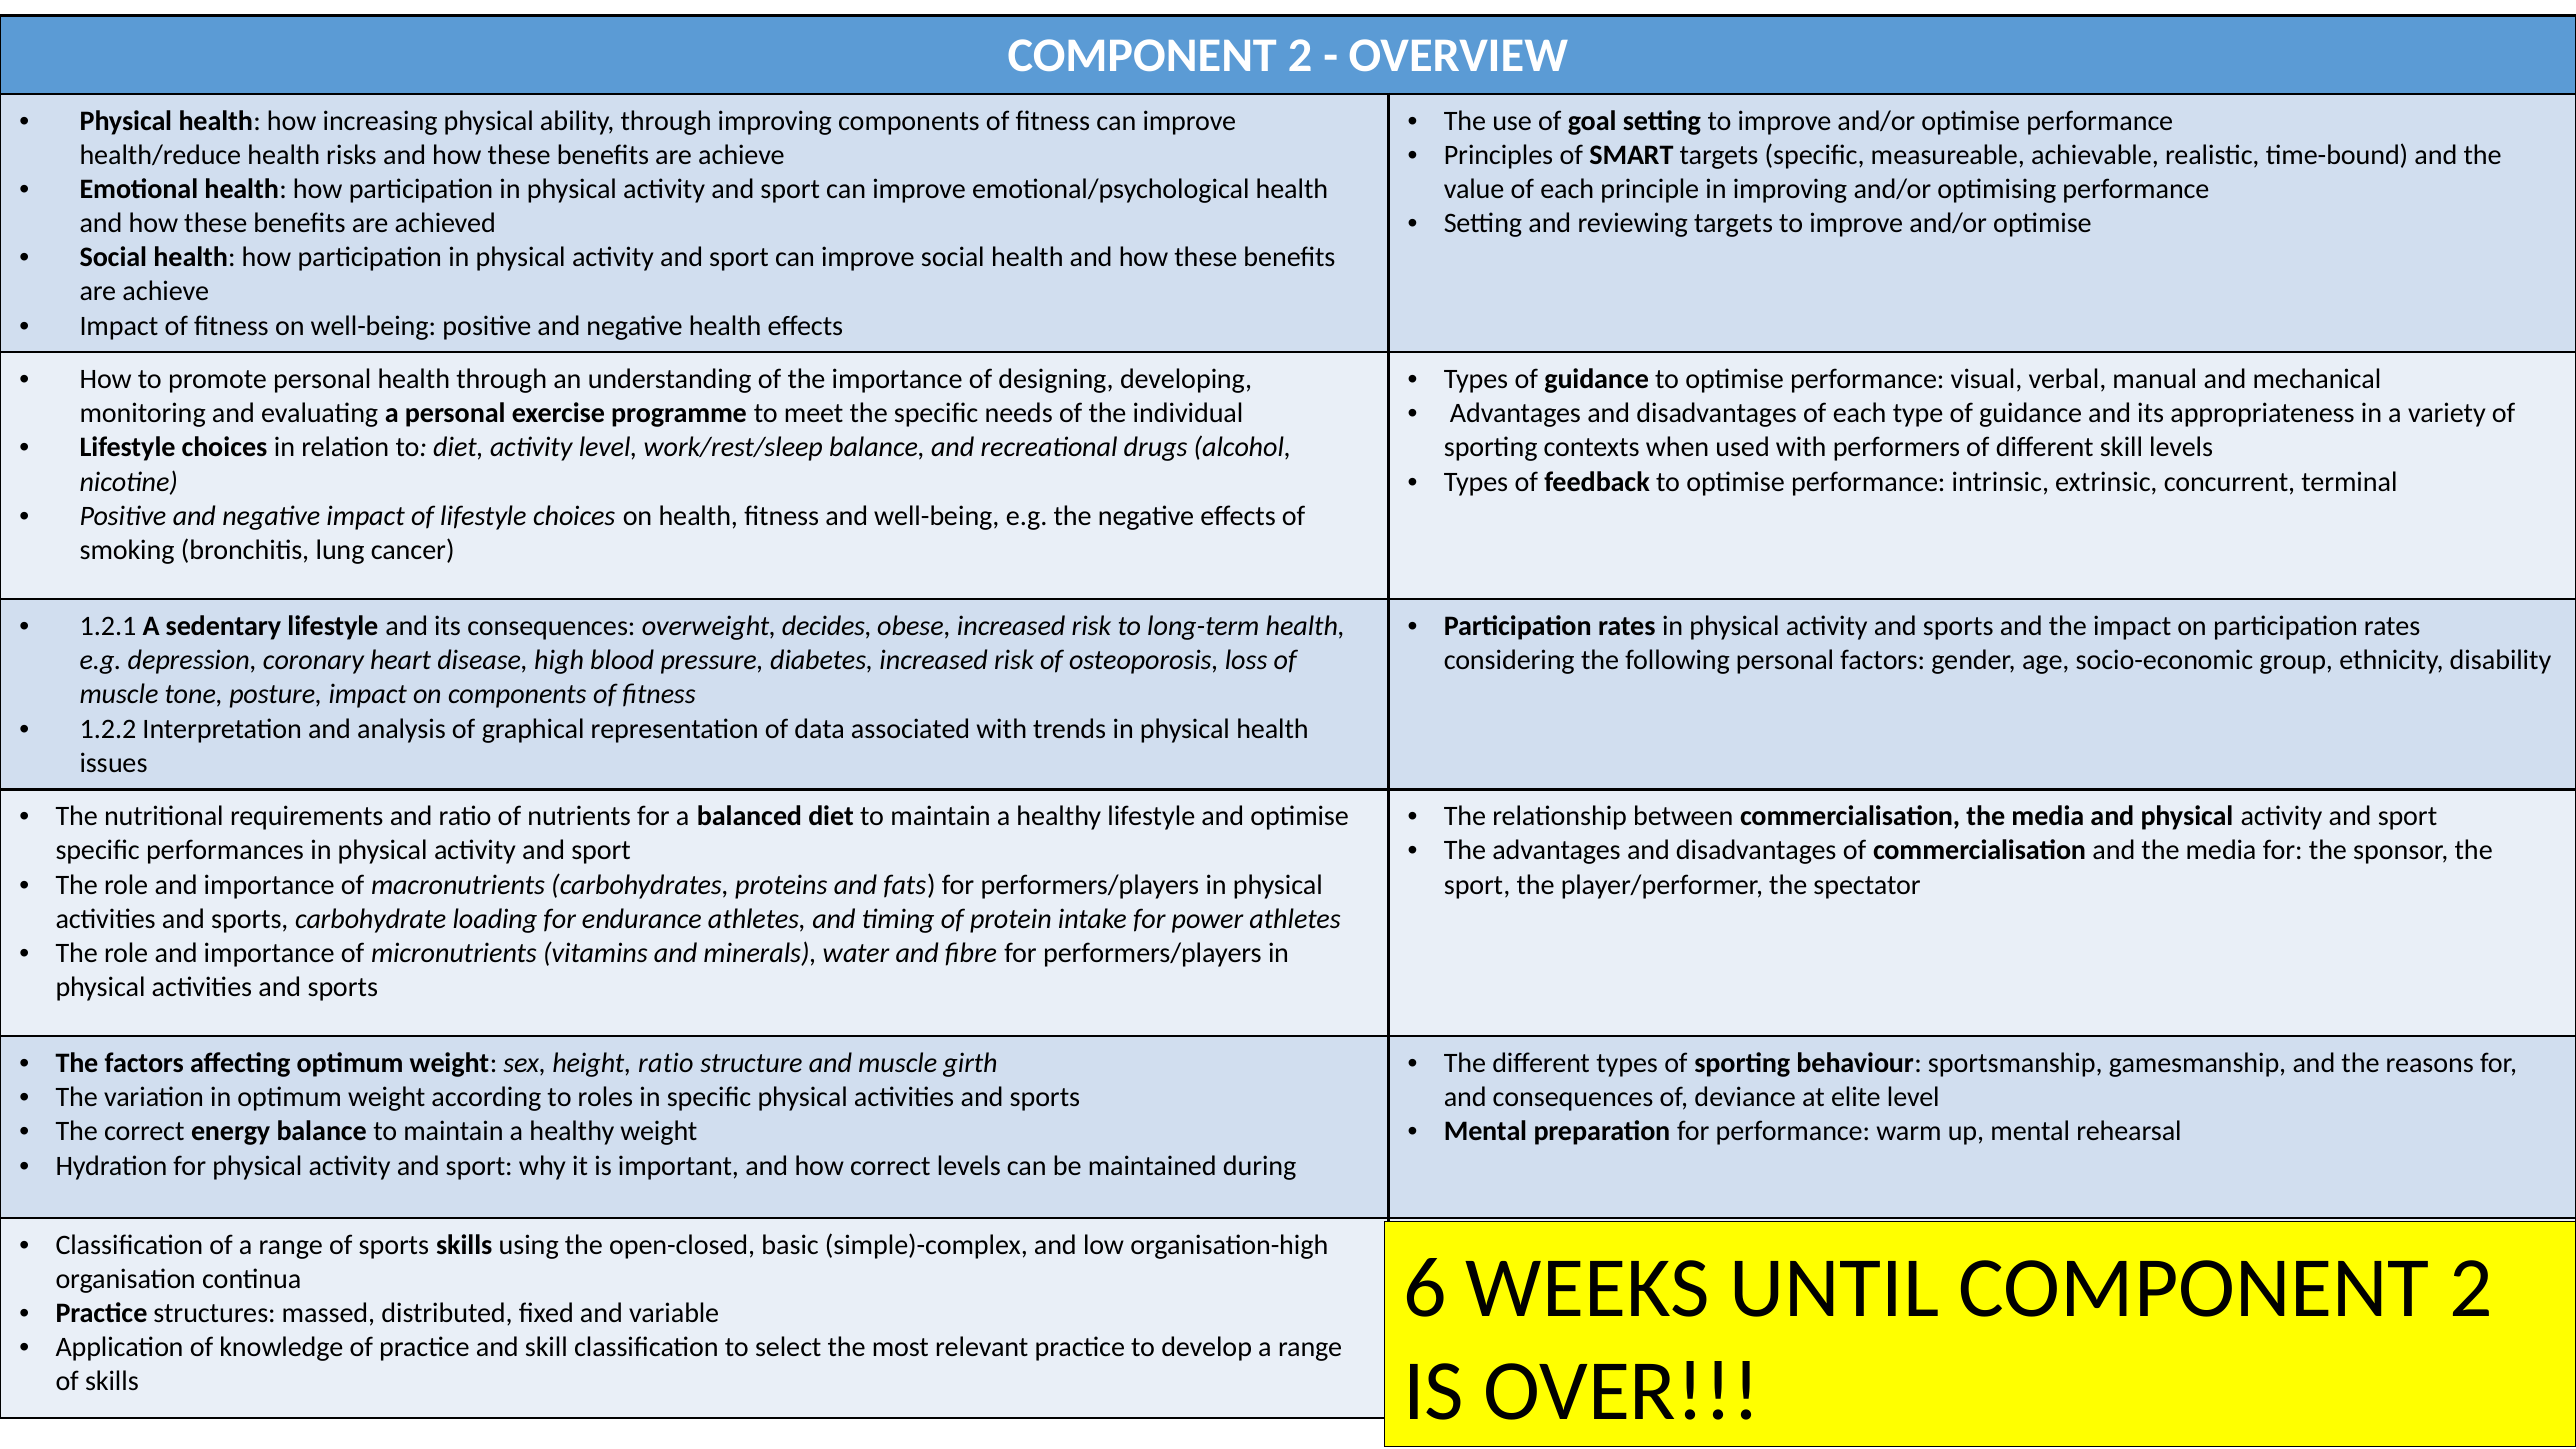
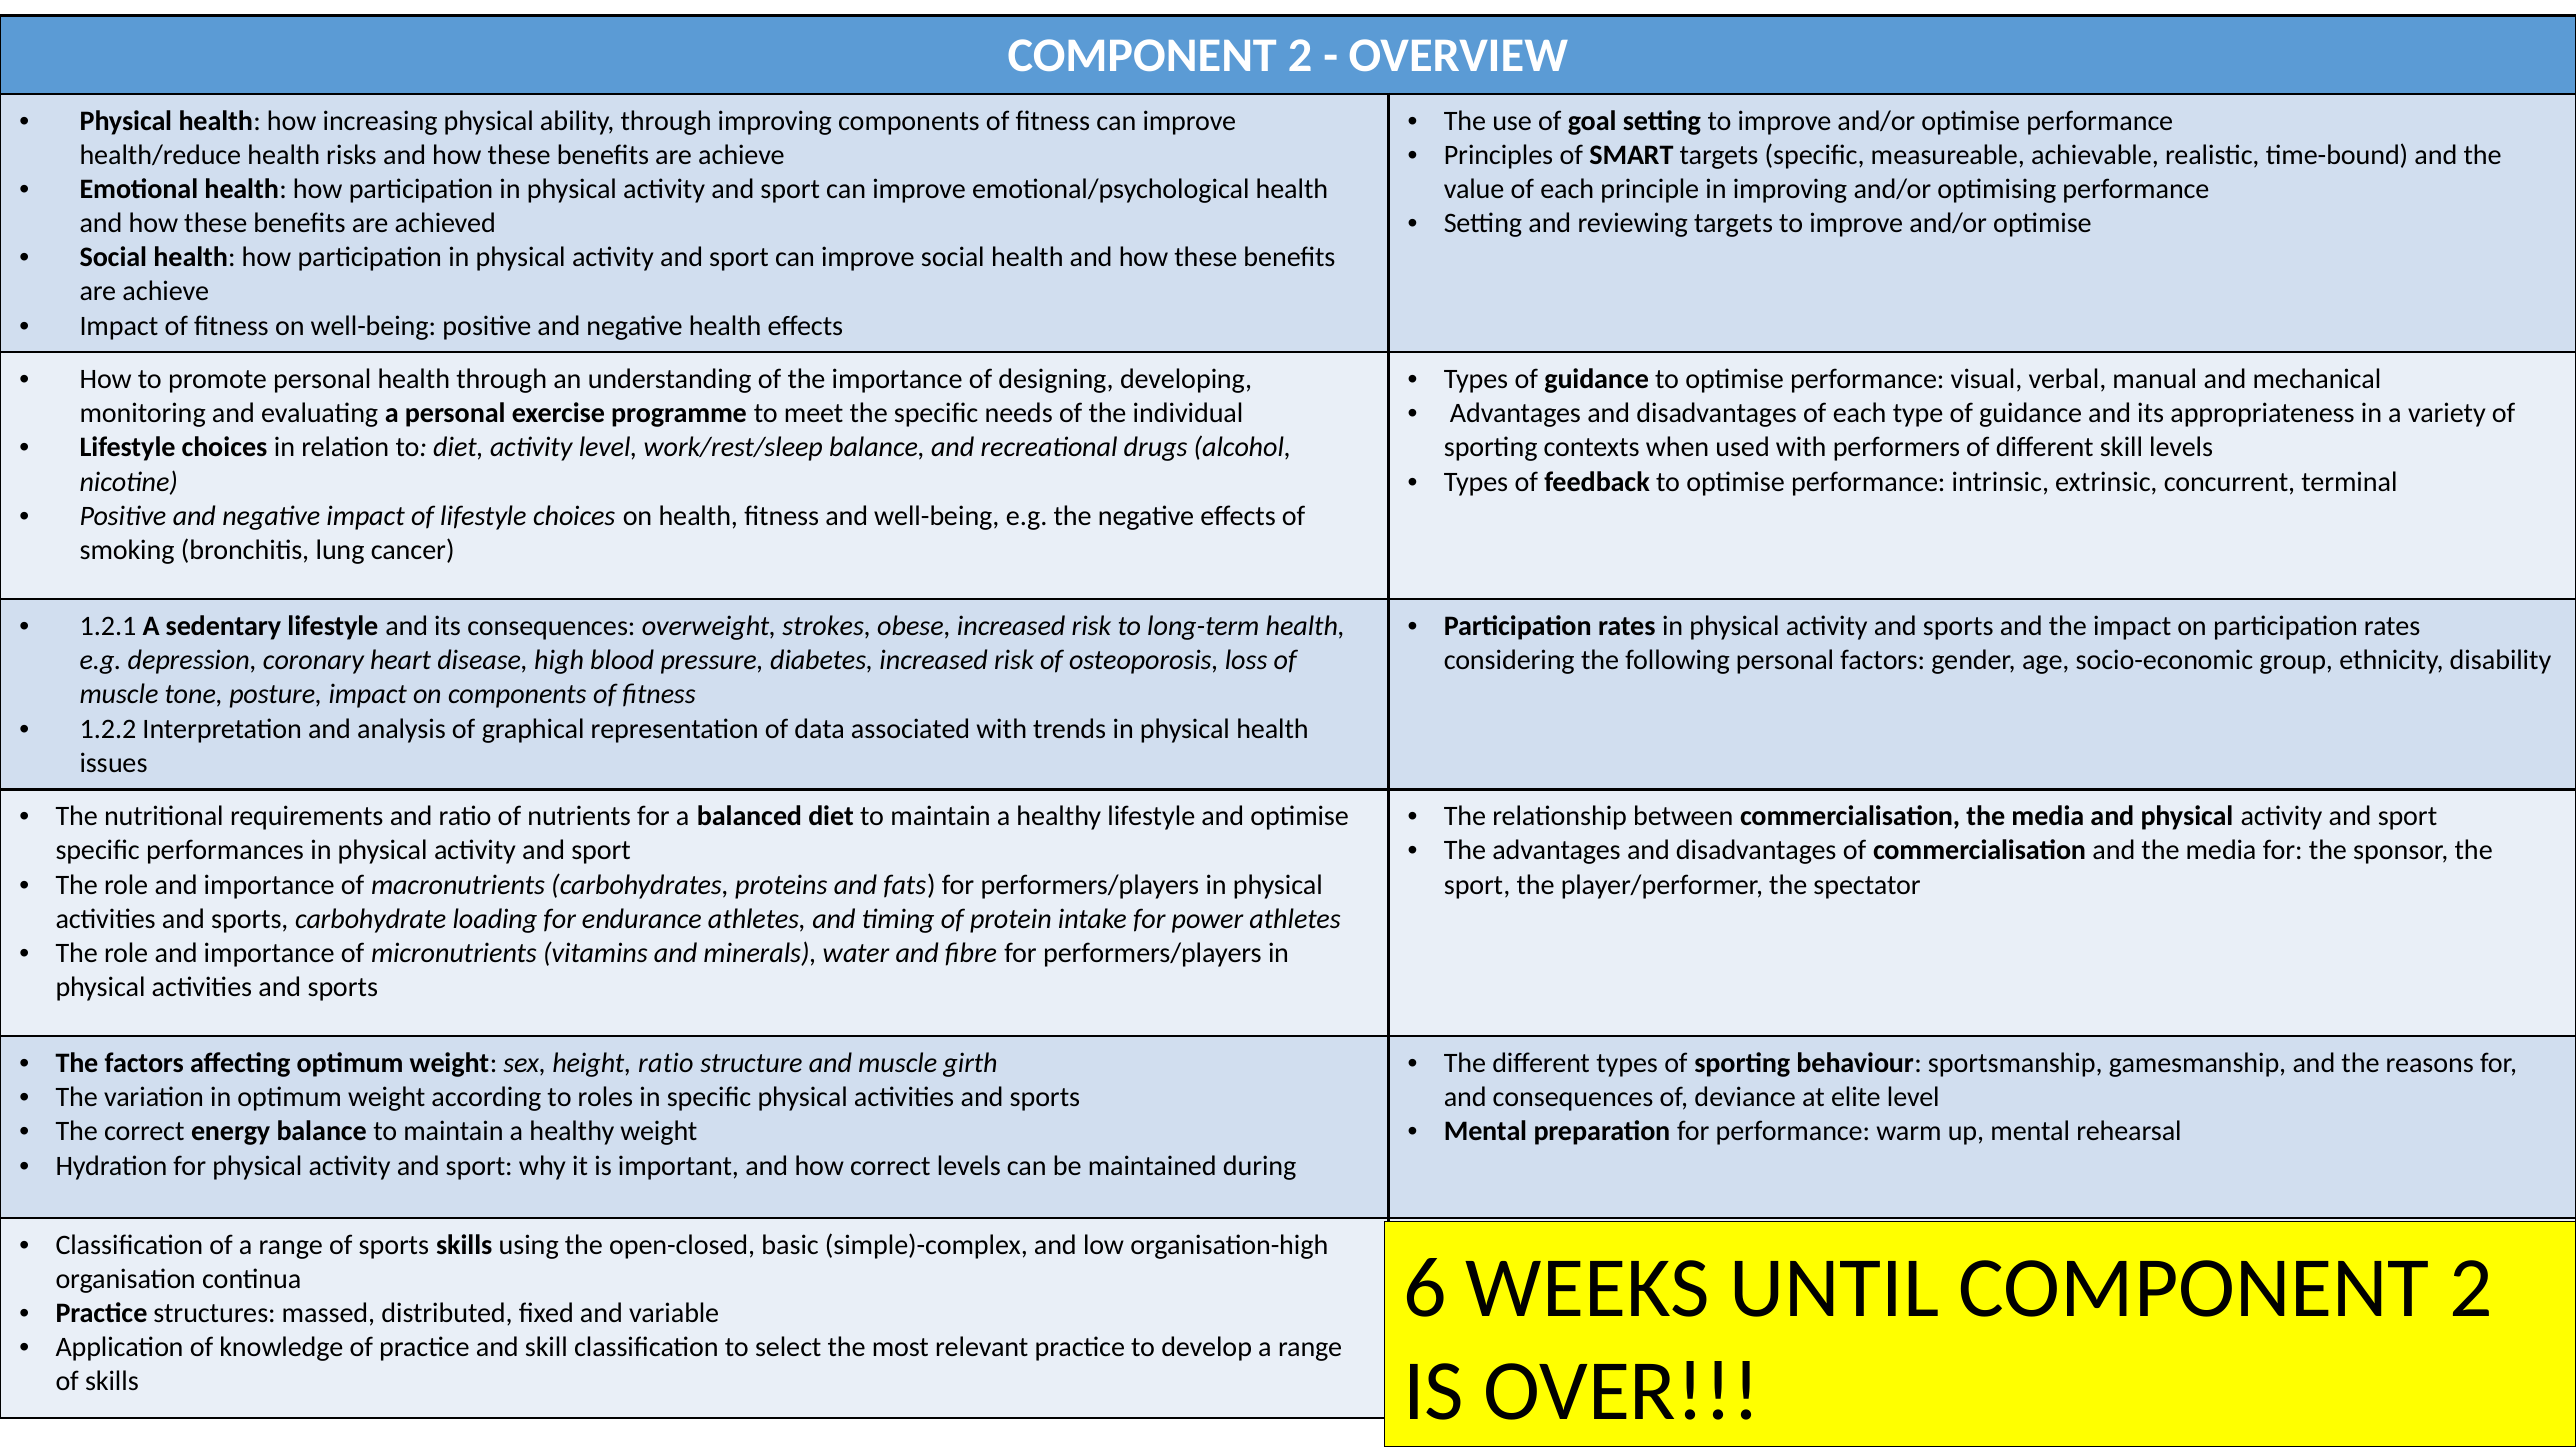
decides: decides -> strokes (827, 626)
